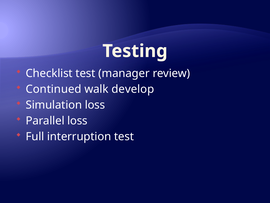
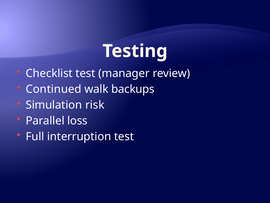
develop: develop -> backups (133, 89)
Simulation loss: loss -> risk (95, 105)
